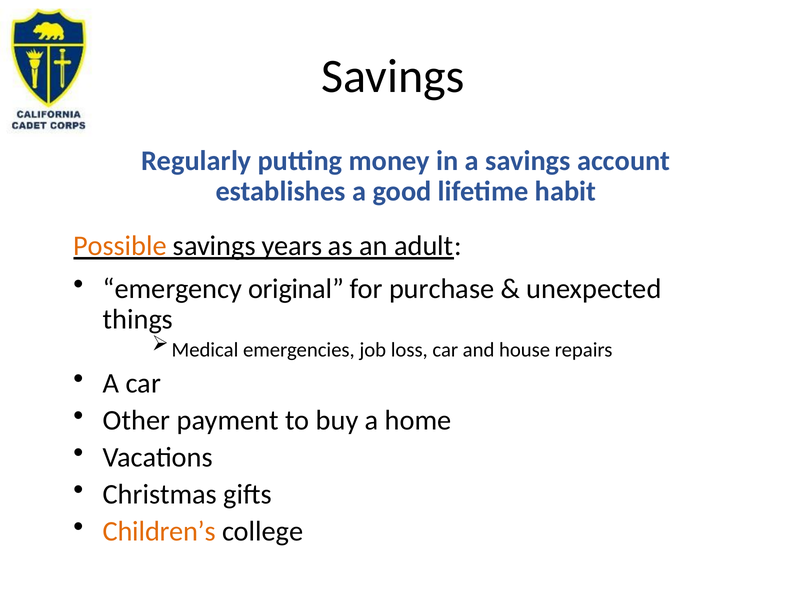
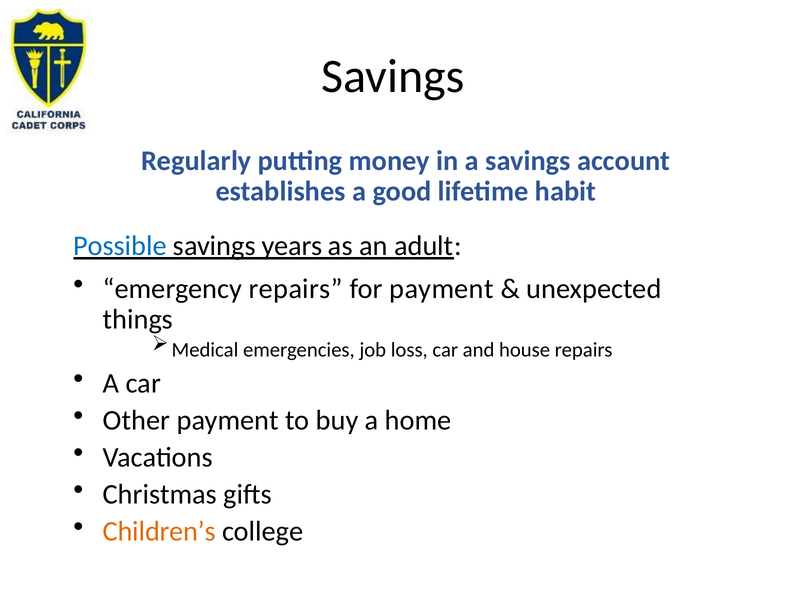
Possible colour: orange -> blue (120, 246)
emergency original: original -> repairs (296, 289)
for purchase: purchase -> payment (441, 289)
